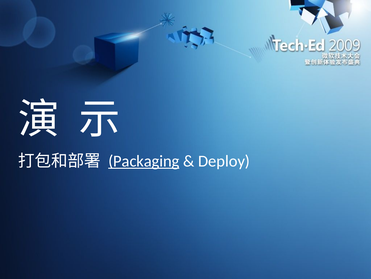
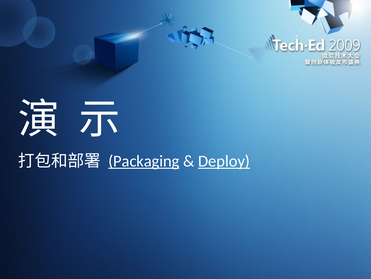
Deploy underline: none -> present (224, 161)
